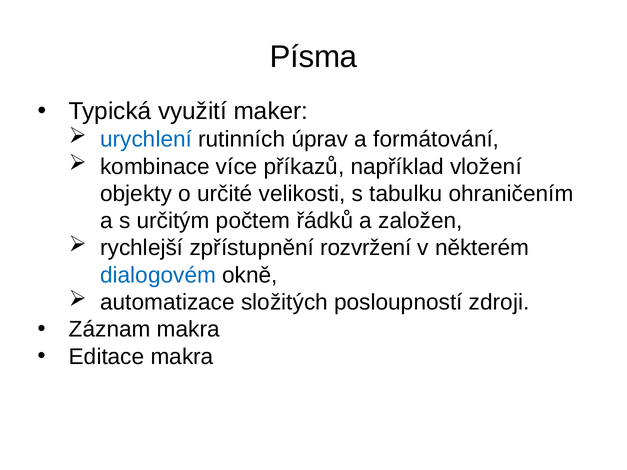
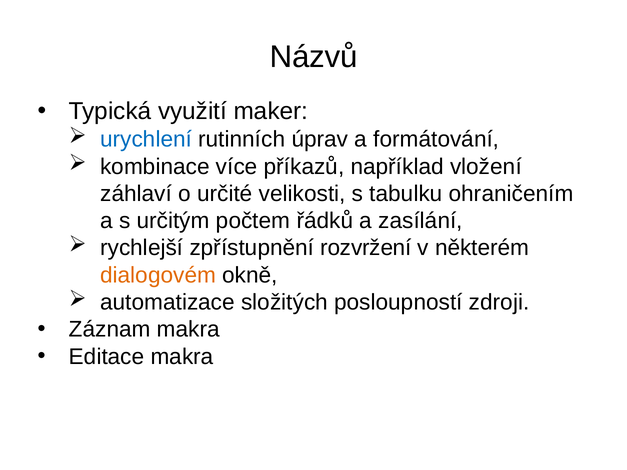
Písma: Písma -> Názvů (314, 57)
objekty: objekty -> záhlaví (136, 194)
založen: založen -> zasílání (421, 221)
dialogovém colour: blue -> orange (158, 275)
